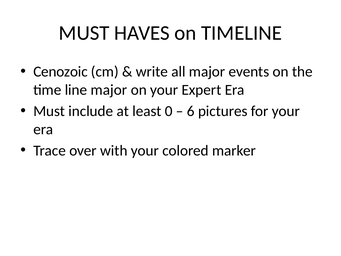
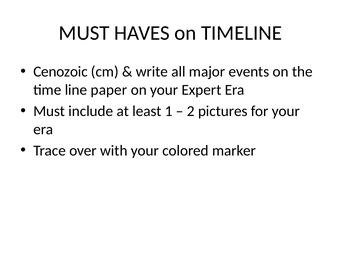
line major: major -> paper (109, 90)
0: 0 -> 1 (169, 111)
6: 6 -> 2 (191, 111)
